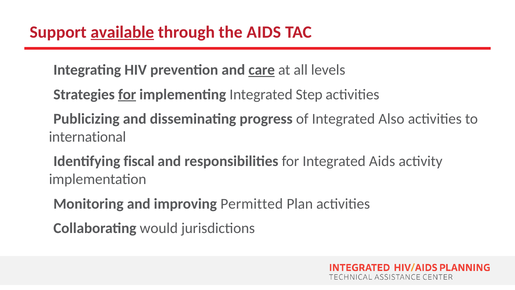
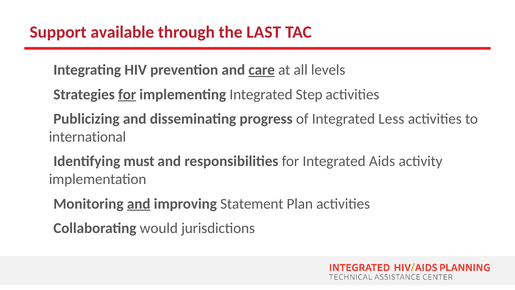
available underline: present -> none (122, 32)
the AIDS: AIDS -> LAST (264, 32)
Also: Also -> Less (391, 119)
fiscal: fiscal -> must (139, 161)
and underline: none -> present (139, 204)
Permitted: Permitted -> Statement (252, 204)
